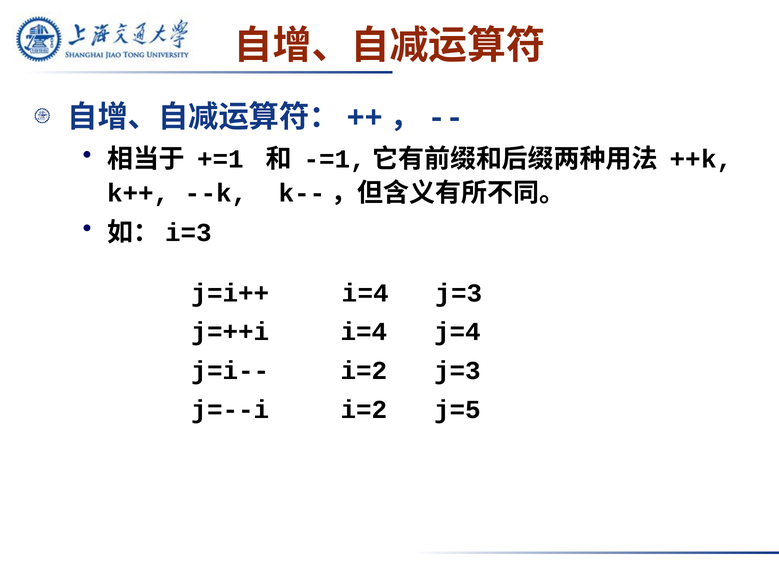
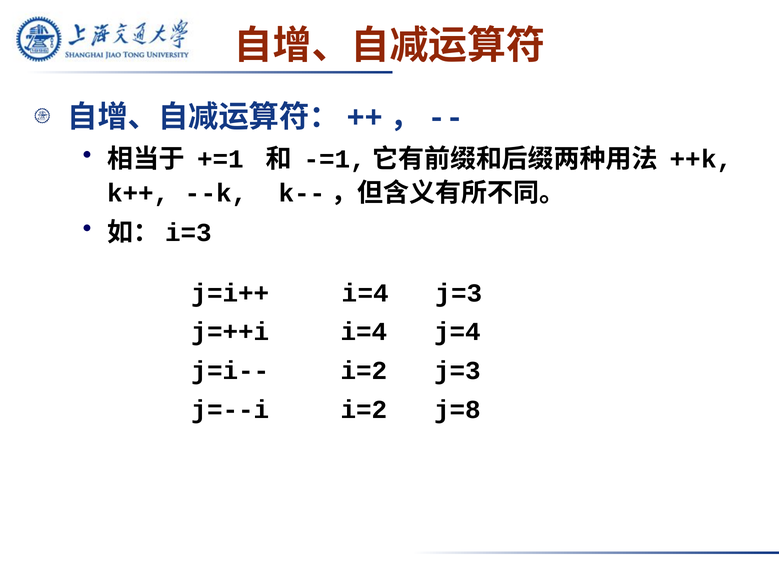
j=5: j=5 -> j=8 (458, 410)
